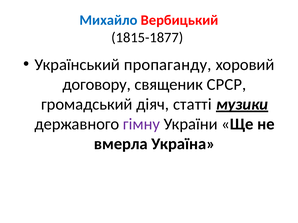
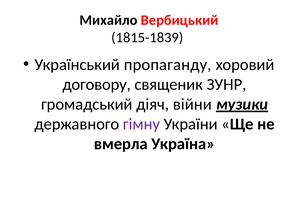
Михайло colour: blue -> black (109, 20)
1815-1877: 1815-1877 -> 1815-1839 (147, 38)
СРСР: СРСР -> ЗУНР (227, 85)
статті: статті -> війни (192, 104)
